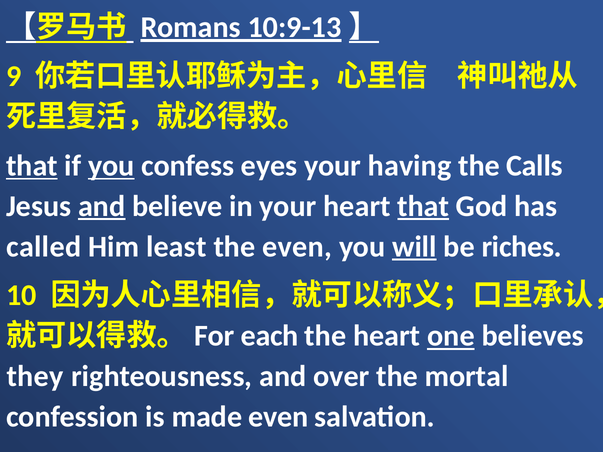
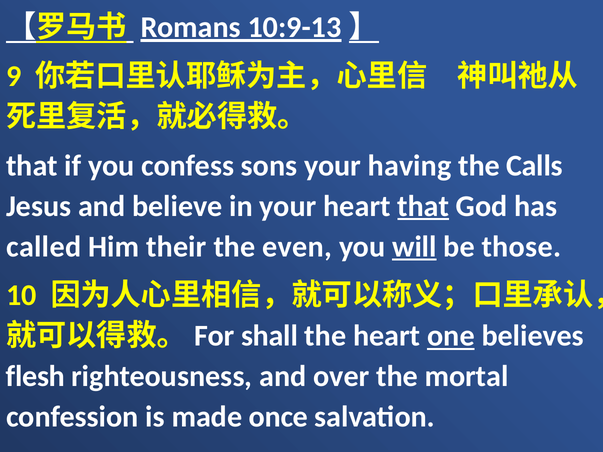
that underline: present -> none (32, 166)
you underline: present -> none (111, 166)
eyes: eyes -> sons (269, 166)
and underline: present -> none (102, 206)
least: least -> their (176, 247)
riches: riches -> those (521, 247)
each: each -> shall (270, 336)
they: they -> flesh (35, 377)
made even: even -> once (278, 417)
